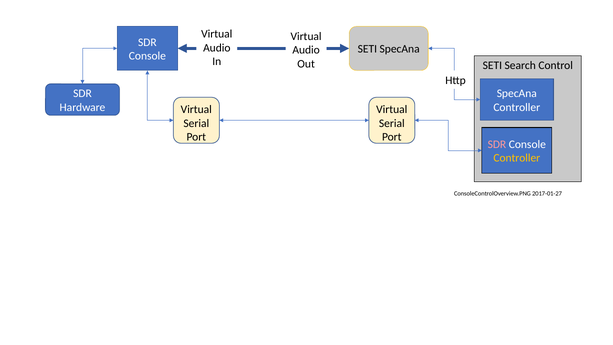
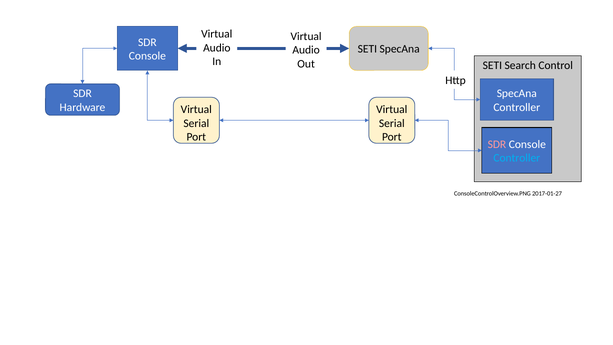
Controller colour: yellow -> light blue (517, 158)
